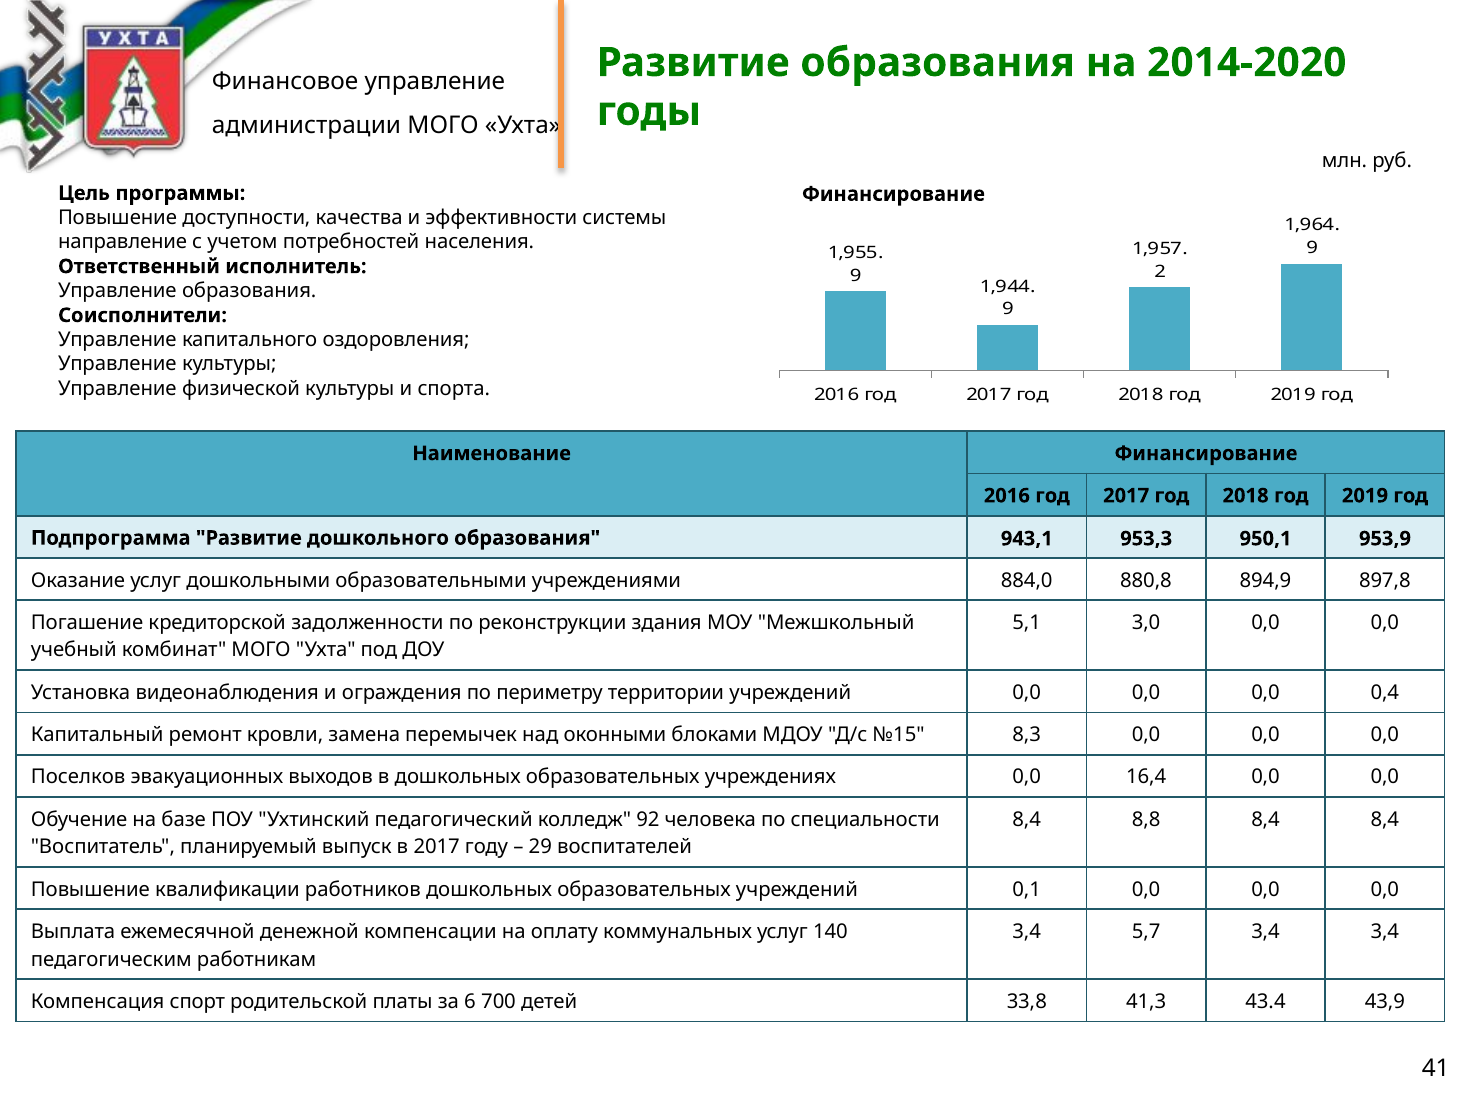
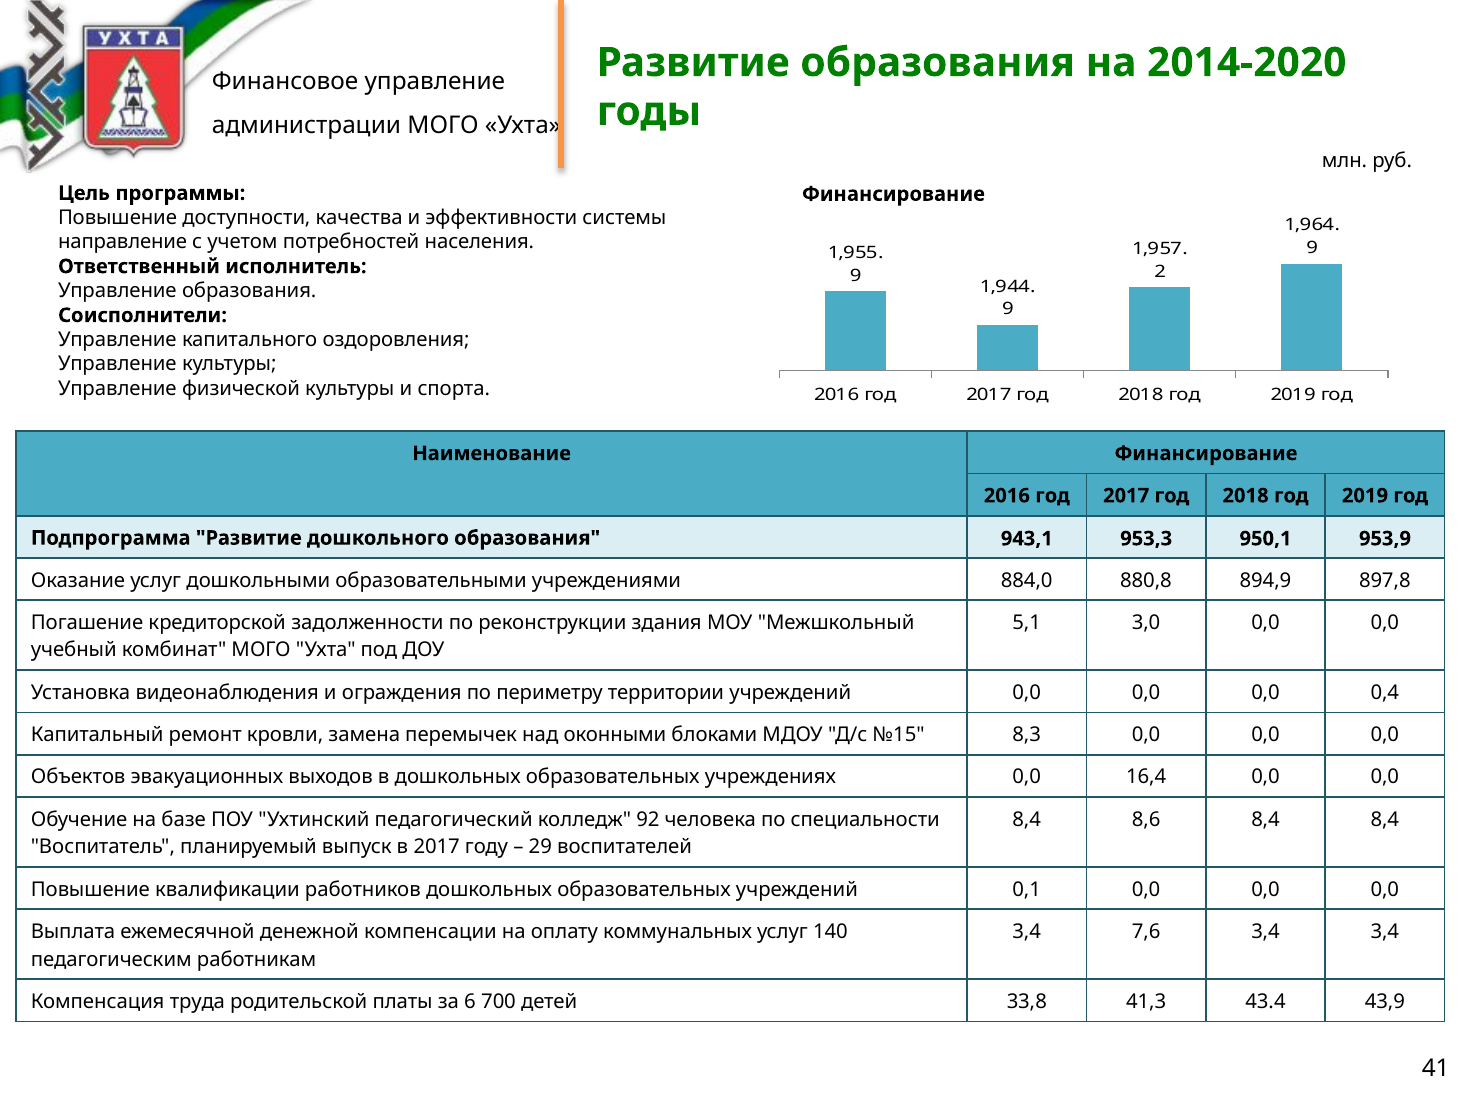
Поселков: Поселков -> Объектов (78, 777)
8,8: 8,8 -> 8,6 (1146, 819)
5,7: 5,7 -> 7,6 (1146, 932)
спорт: спорт -> труда (197, 1002)
